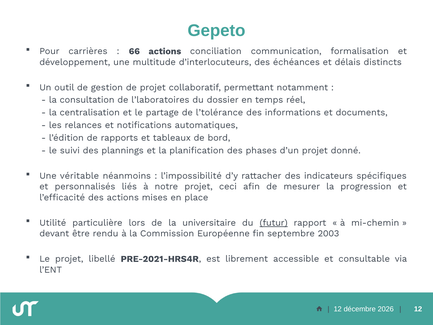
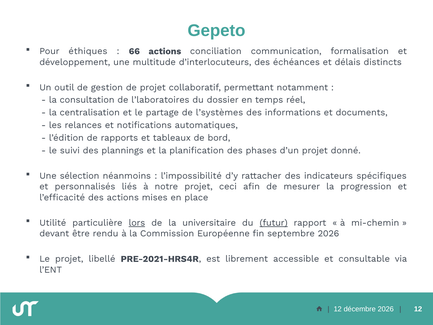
carrières: carrières -> éthiques (88, 51)
l’tolérance: l’tolérance -> l’systèmes (219, 113)
véritable: véritable -> sélection (80, 176)
lors underline: none -> present (137, 223)
septembre 2003: 2003 -> 2026 (328, 233)
